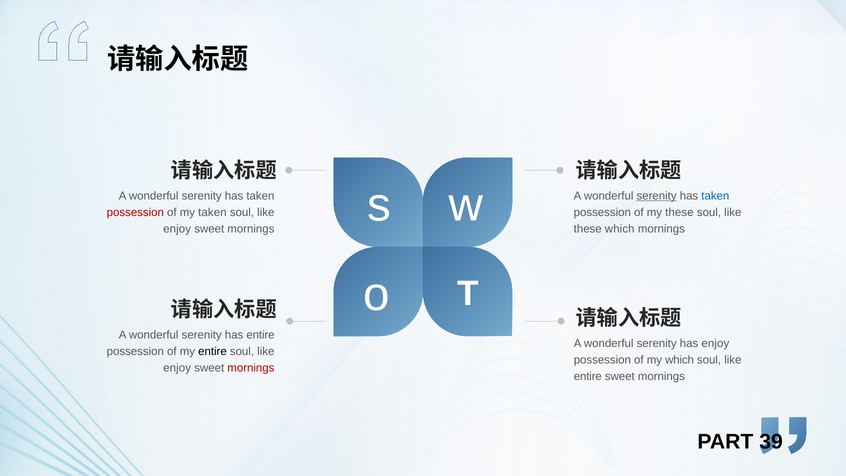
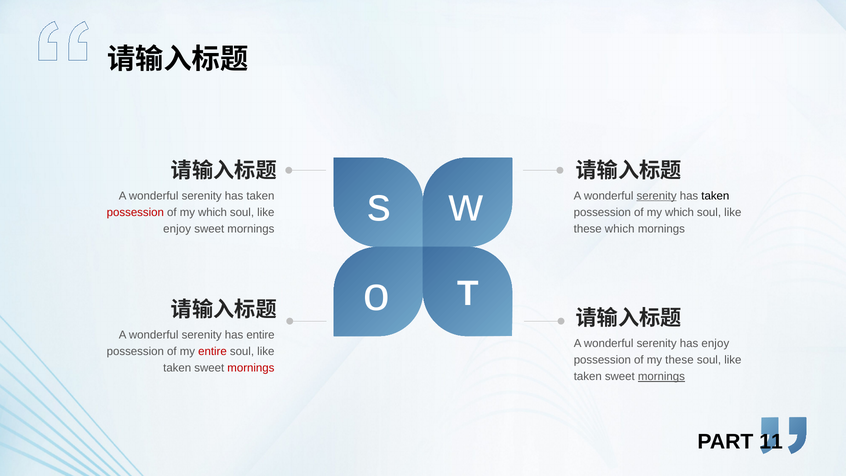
taken colour: blue -> black (715, 196)
taken: taken -> which (213, 212)
these: these -> which (680, 212)
entire colour: black -> red (212, 351)
my which: which -> these (679, 360)
enjoy: enjoy -> taken (177, 368)
entire: entire -> taken (588, 376)
mornings underline: none -> present (661, 376)
39: 39 -> 11 (771, 441)
